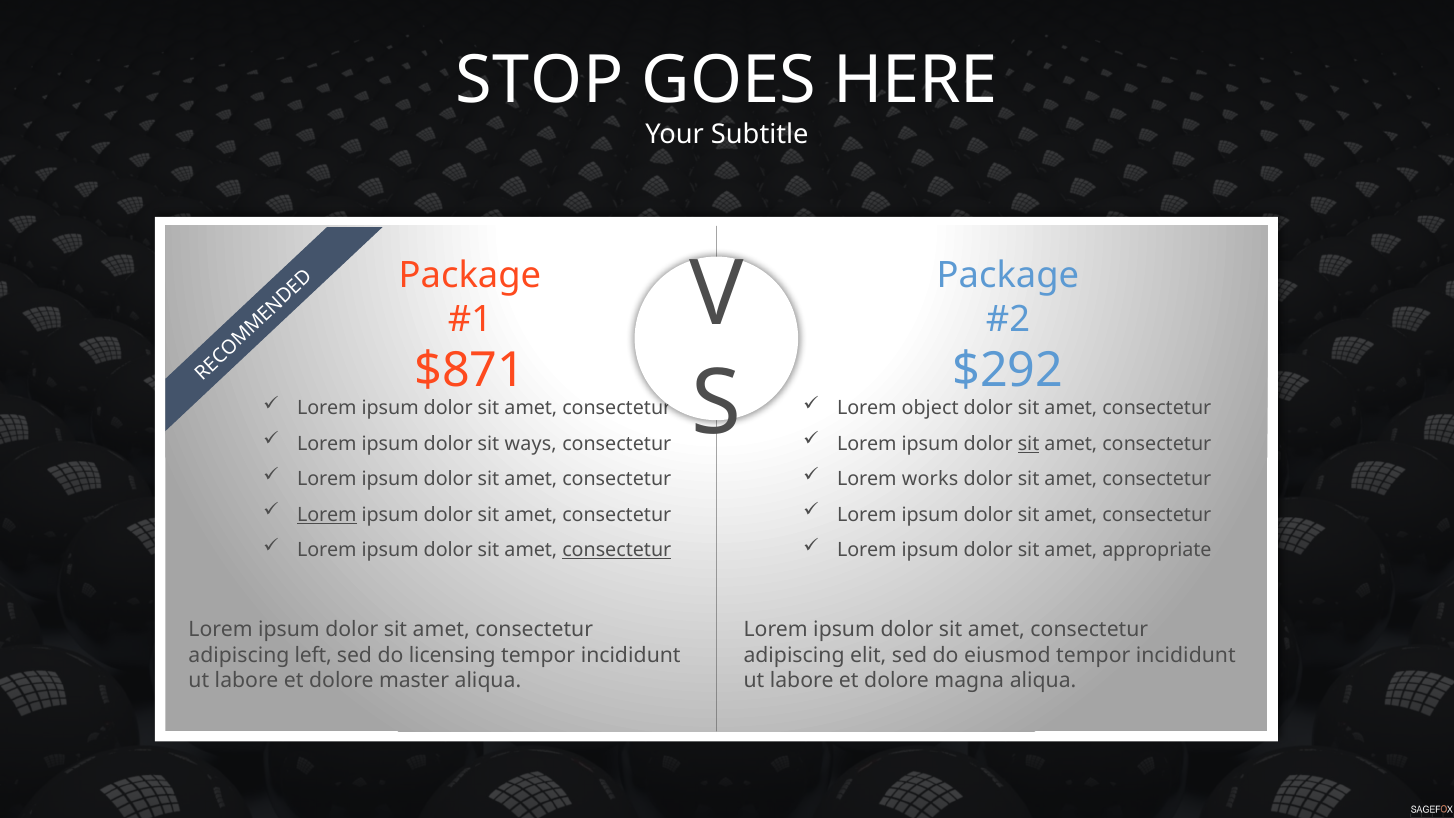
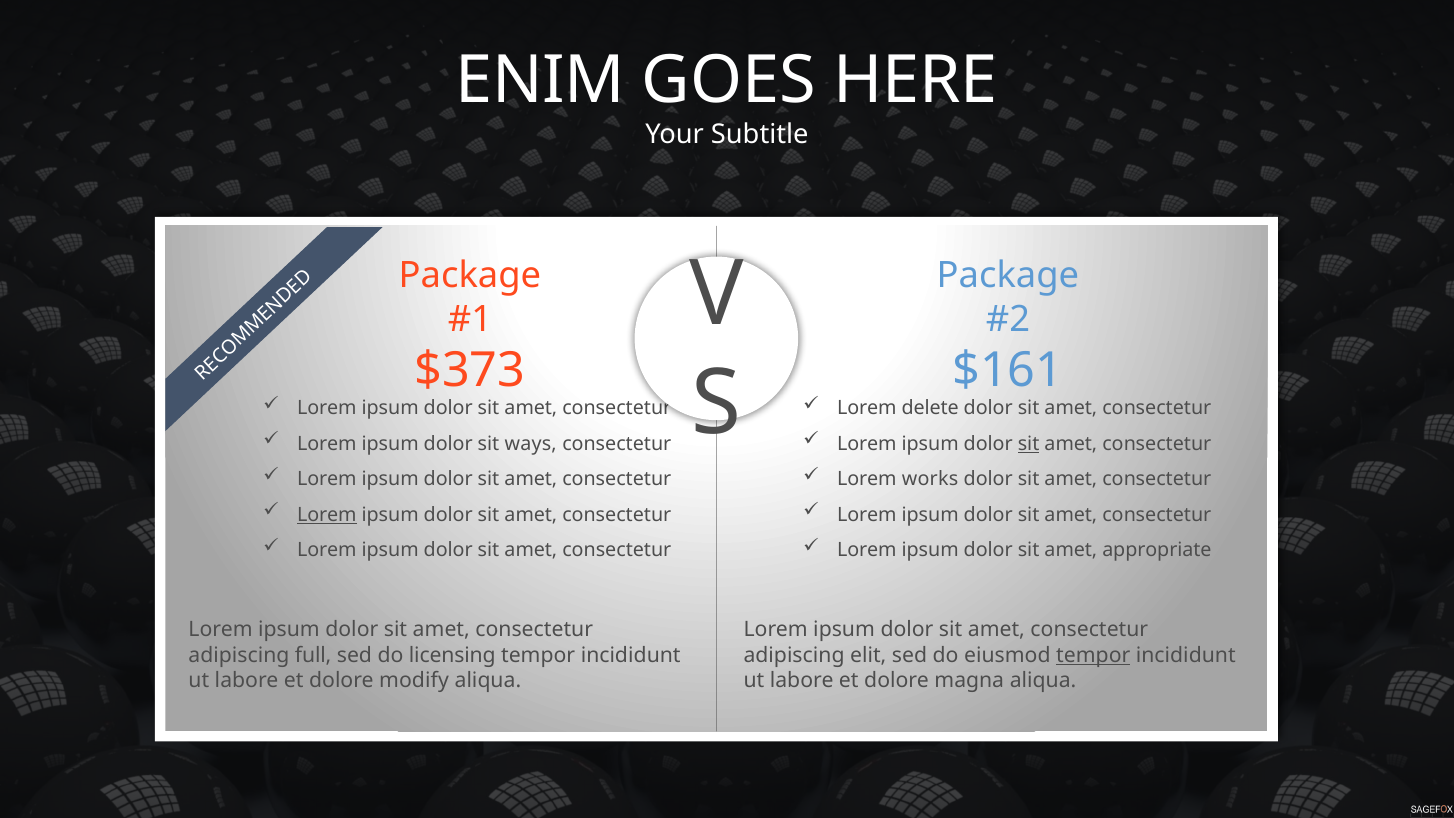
STOP: STOP -> ENIM (540, 81)
$871: $871 -> $373 (470, 371)
$292: $292 -> $161 (1008, 371)
object: object -> delete (930, 408)
consectetur underline: present -> none (617, 550)
left: left -> full (313, 655)
tempor underline: none -> present (1093, 655)
master: master -> modify (414, 681)
